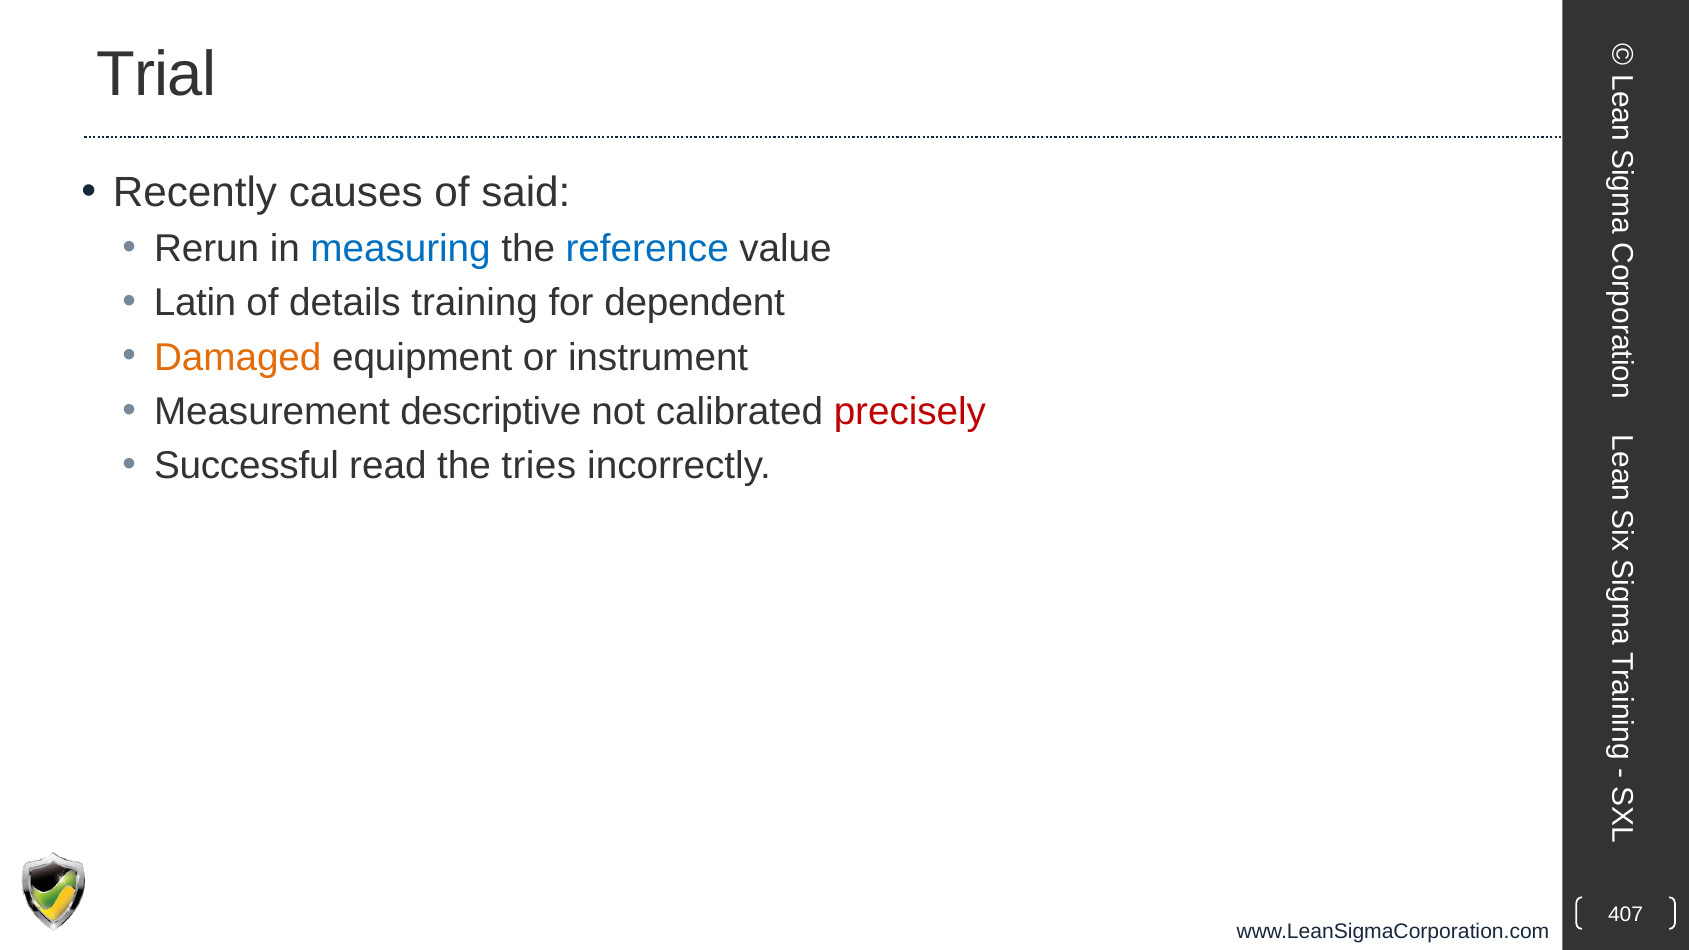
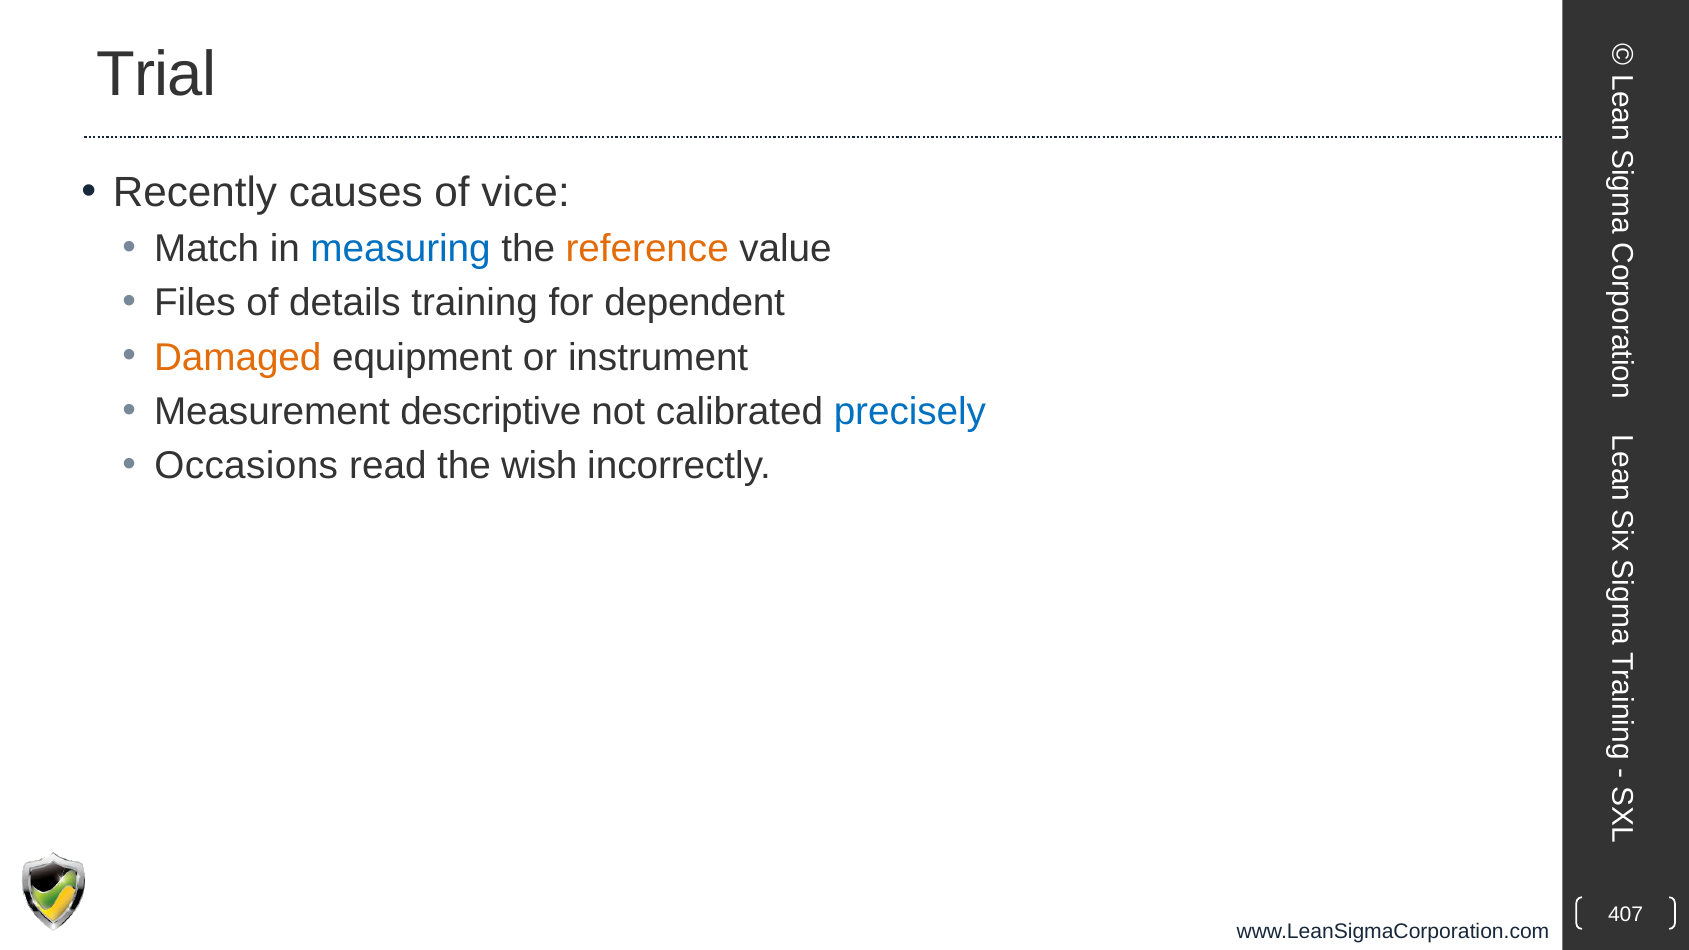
said: said -> vice (526, 193)
Rerun: Rerun -> Match (207, 249)
reference colour: blue -> orange (647, 249)
Latin: Latin -> Files (195, 303)
precisely colour: red -> blue (910, 411)
Successful: Successful -> Occasions (246, 466)
tries: tries -> wish (539, 466)
